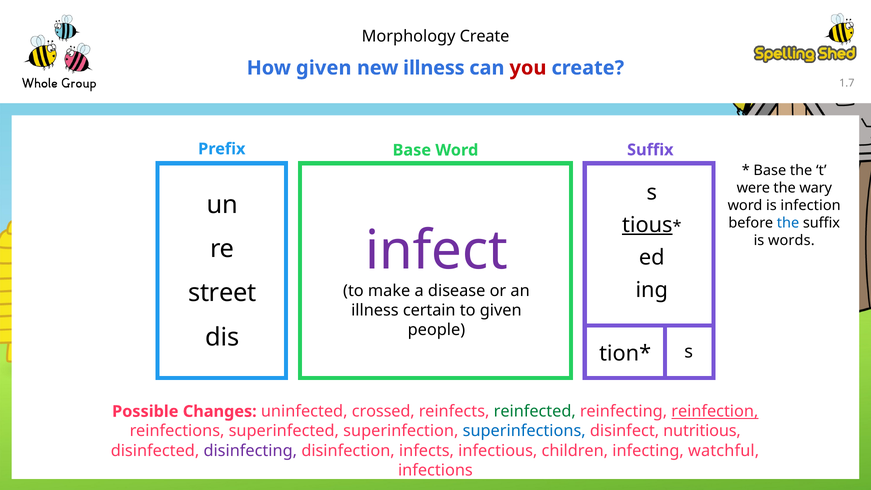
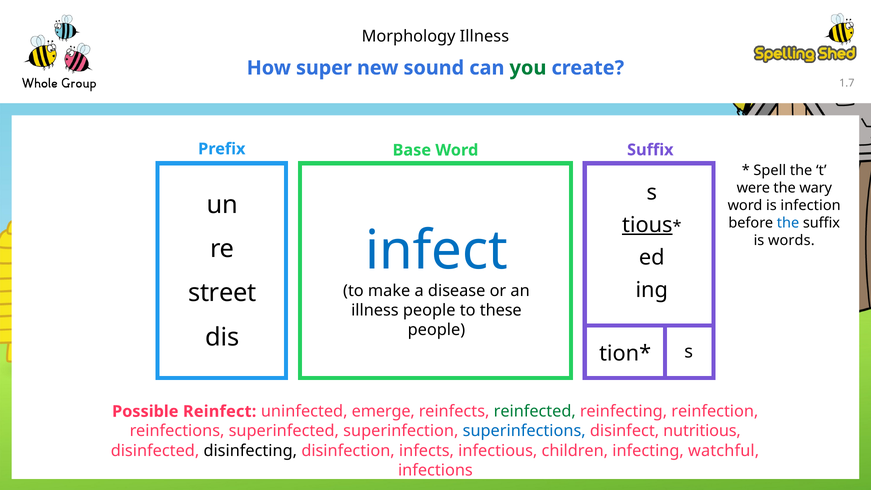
Morphology Create: Create -> Illness (484, 36)
How given: given -> super (324, 68)
new illness: illness -> sound (434, 68)
you colour: red -> green (528, 68)
Base: Base -> Spell (770, 171)
infect colour: purple -> blue (437, 251)
illness certain: certain -> people (429, 310)
to given: given -> these (501, 310)
Changes: Changes -> Reinfect (220, 411)
crossed: crossed -> emerge (383, 411)
reinfection underline: present -> none (715, 411)
disinfecting colour: purple -> black (250, 451)
